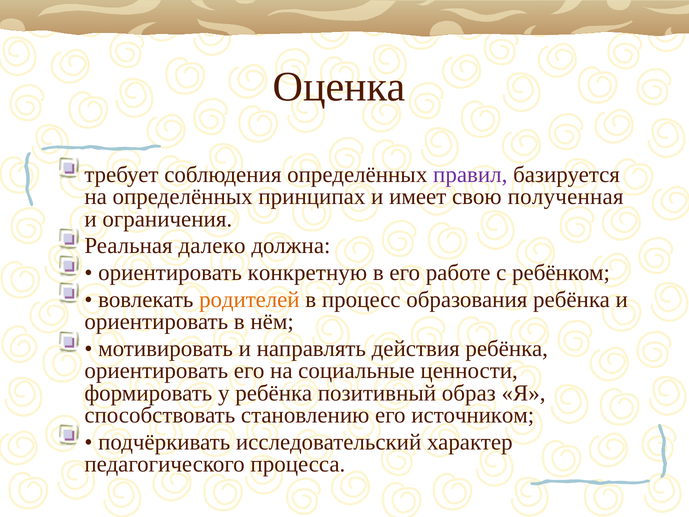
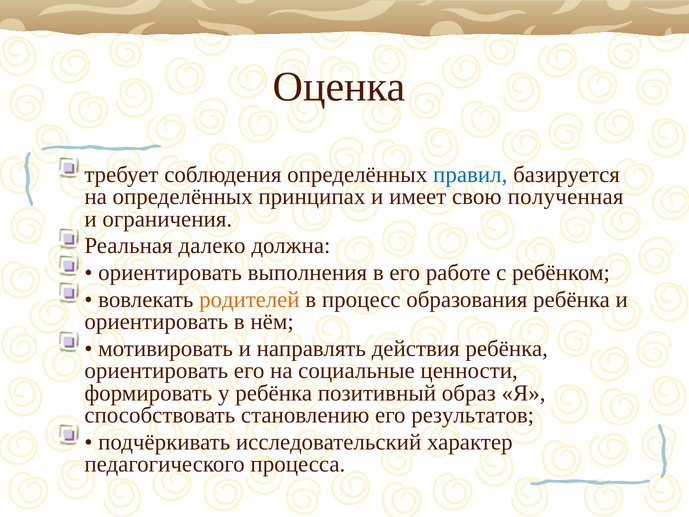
правил colour: purple -> blue (470, 175)
конкретную: конкретную -> выполнения (307, 273)
источником: источником -> результатов (473, 415)
